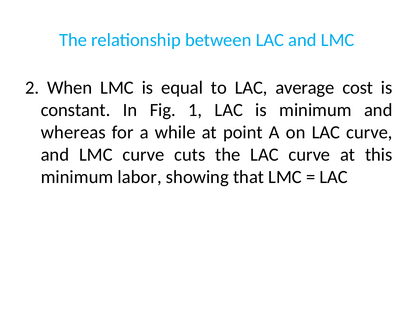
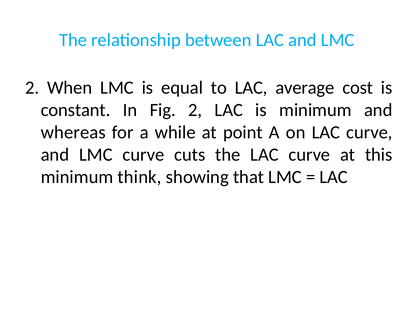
Fig 1: 1 -> 2 (195, 110)
labor: labor -> think (140, 177)
